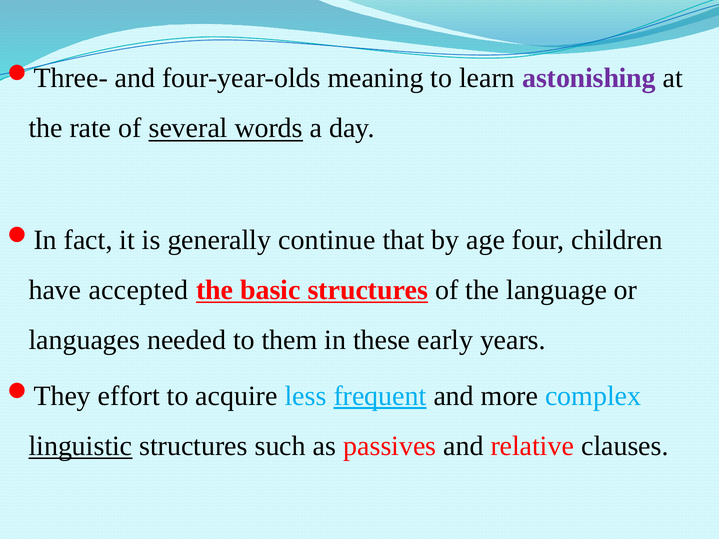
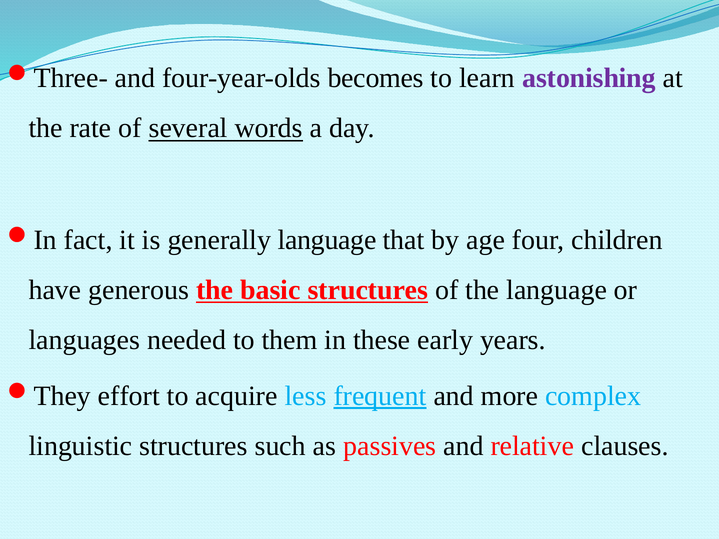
meaning: meaning -> becomes (376, 78)
generally continue: continue -> language (327, 240)
accepted: accepted -> generous (139, 290)
linguistic underline: present -> none (80, 446)
